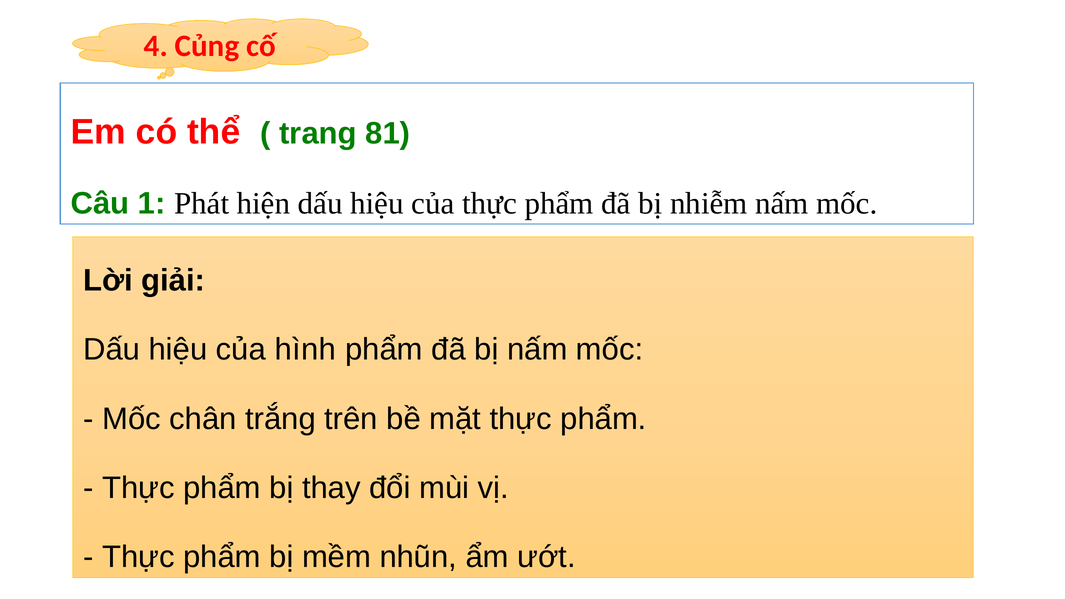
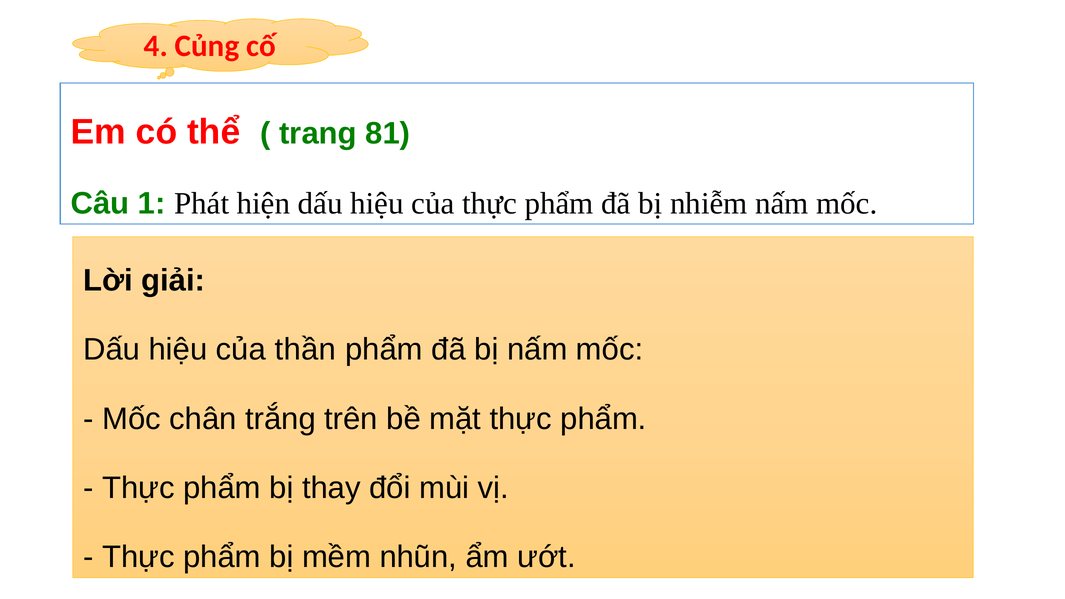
hình: hình -> thần (305, 350)
